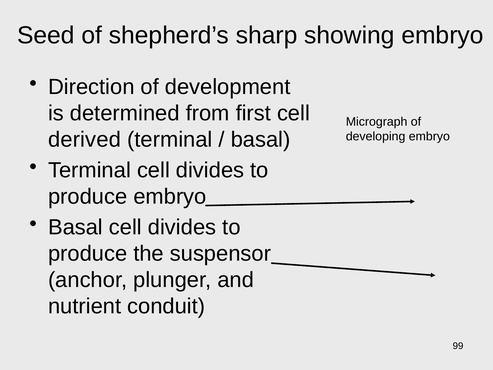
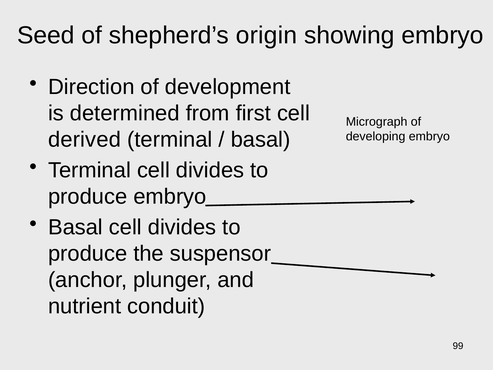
sharp: sharp -> origin (266, 35)
